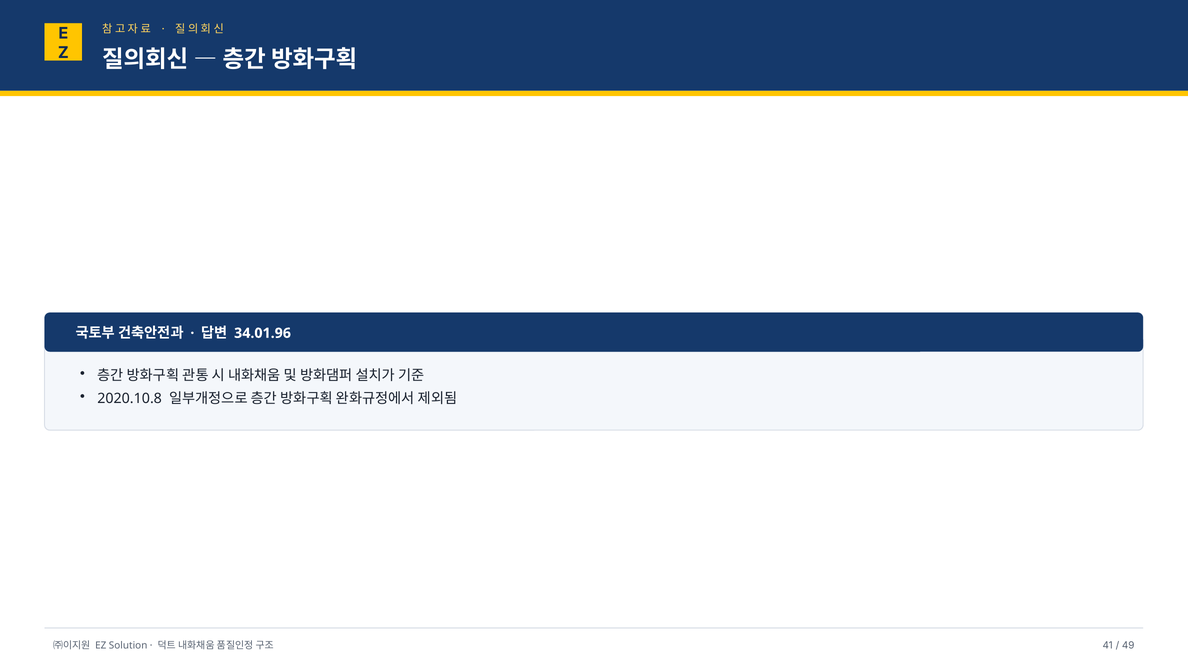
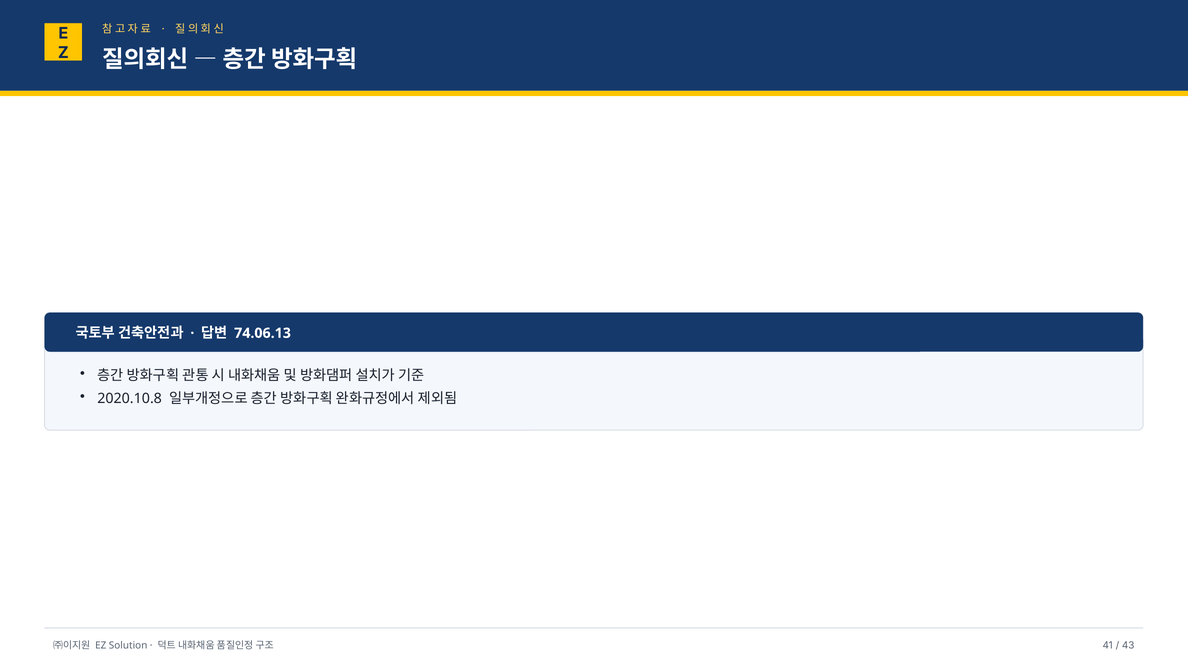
34.01.96: 34.01.96 -> 74.06.13 (263, 333)
49: 49 -> 43 (1128, 646)
